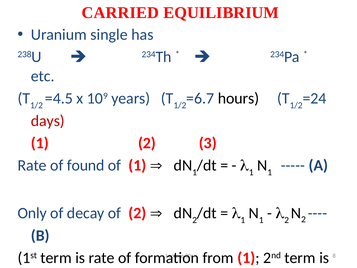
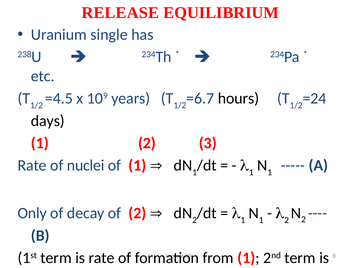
CARRIED: CARRIED -> RELEASE (120, 13)
days colour: red -> black (48, 121)
found: found -> nuclei (86, 165)
